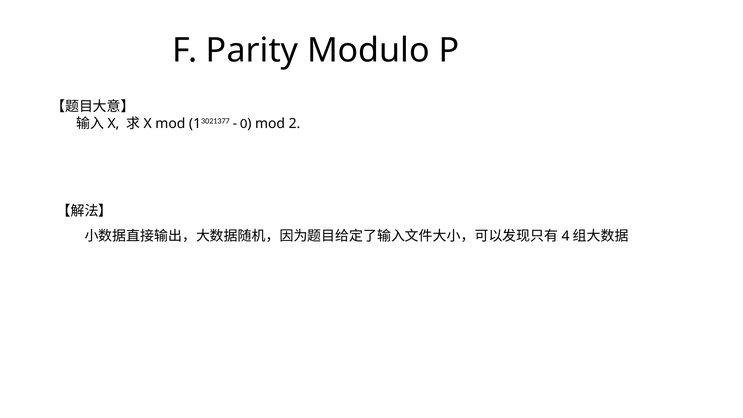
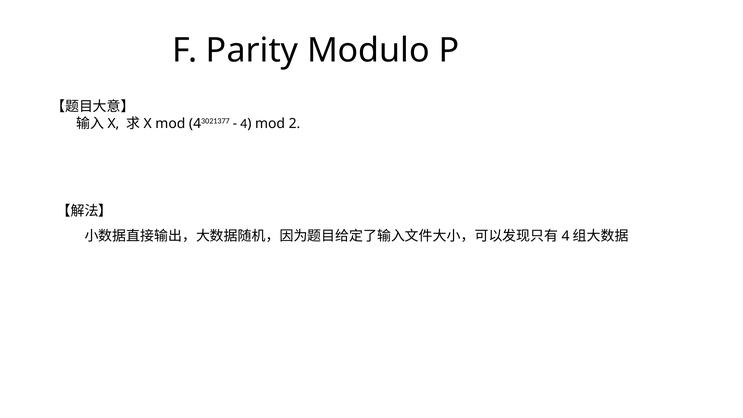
mod 1: 1 -> 4 (195, 123)
0: 0 -> 4 (244, 123)
